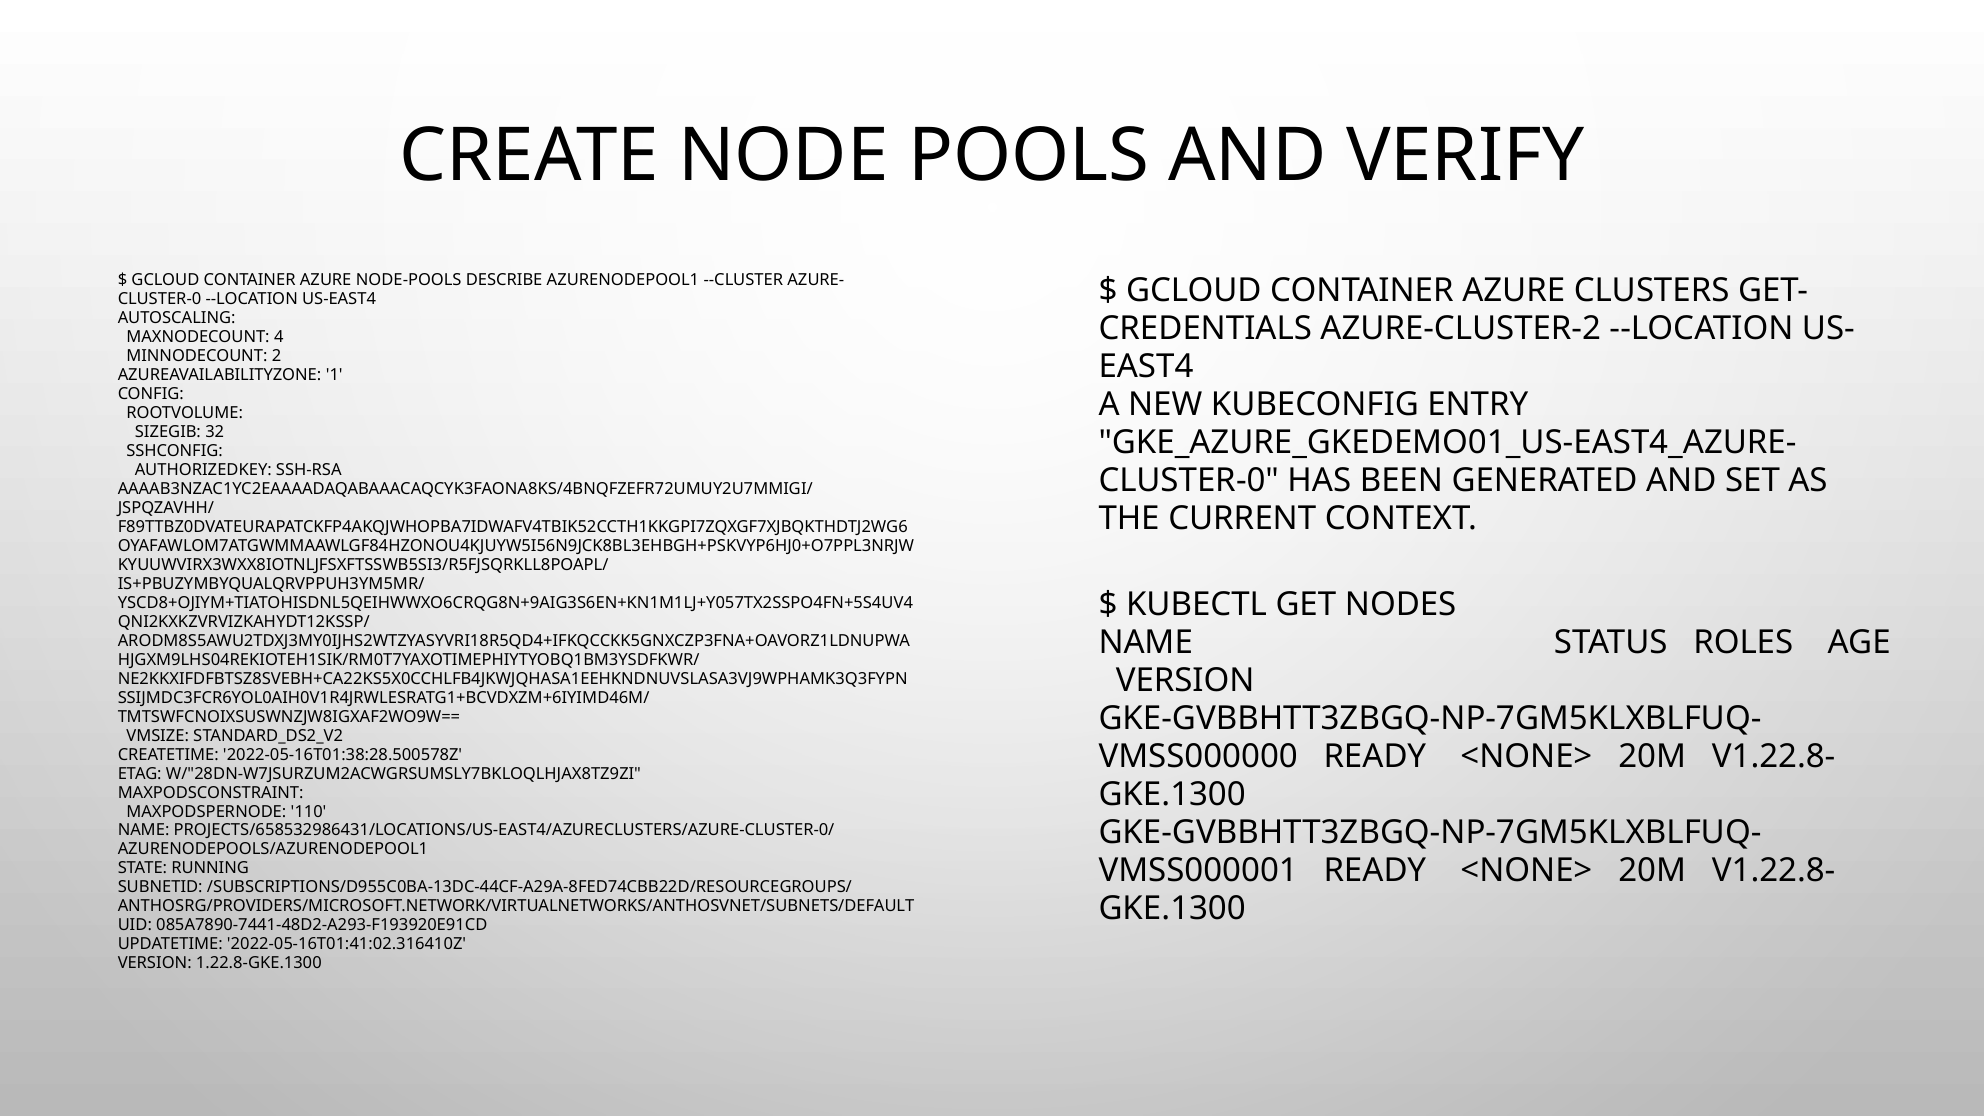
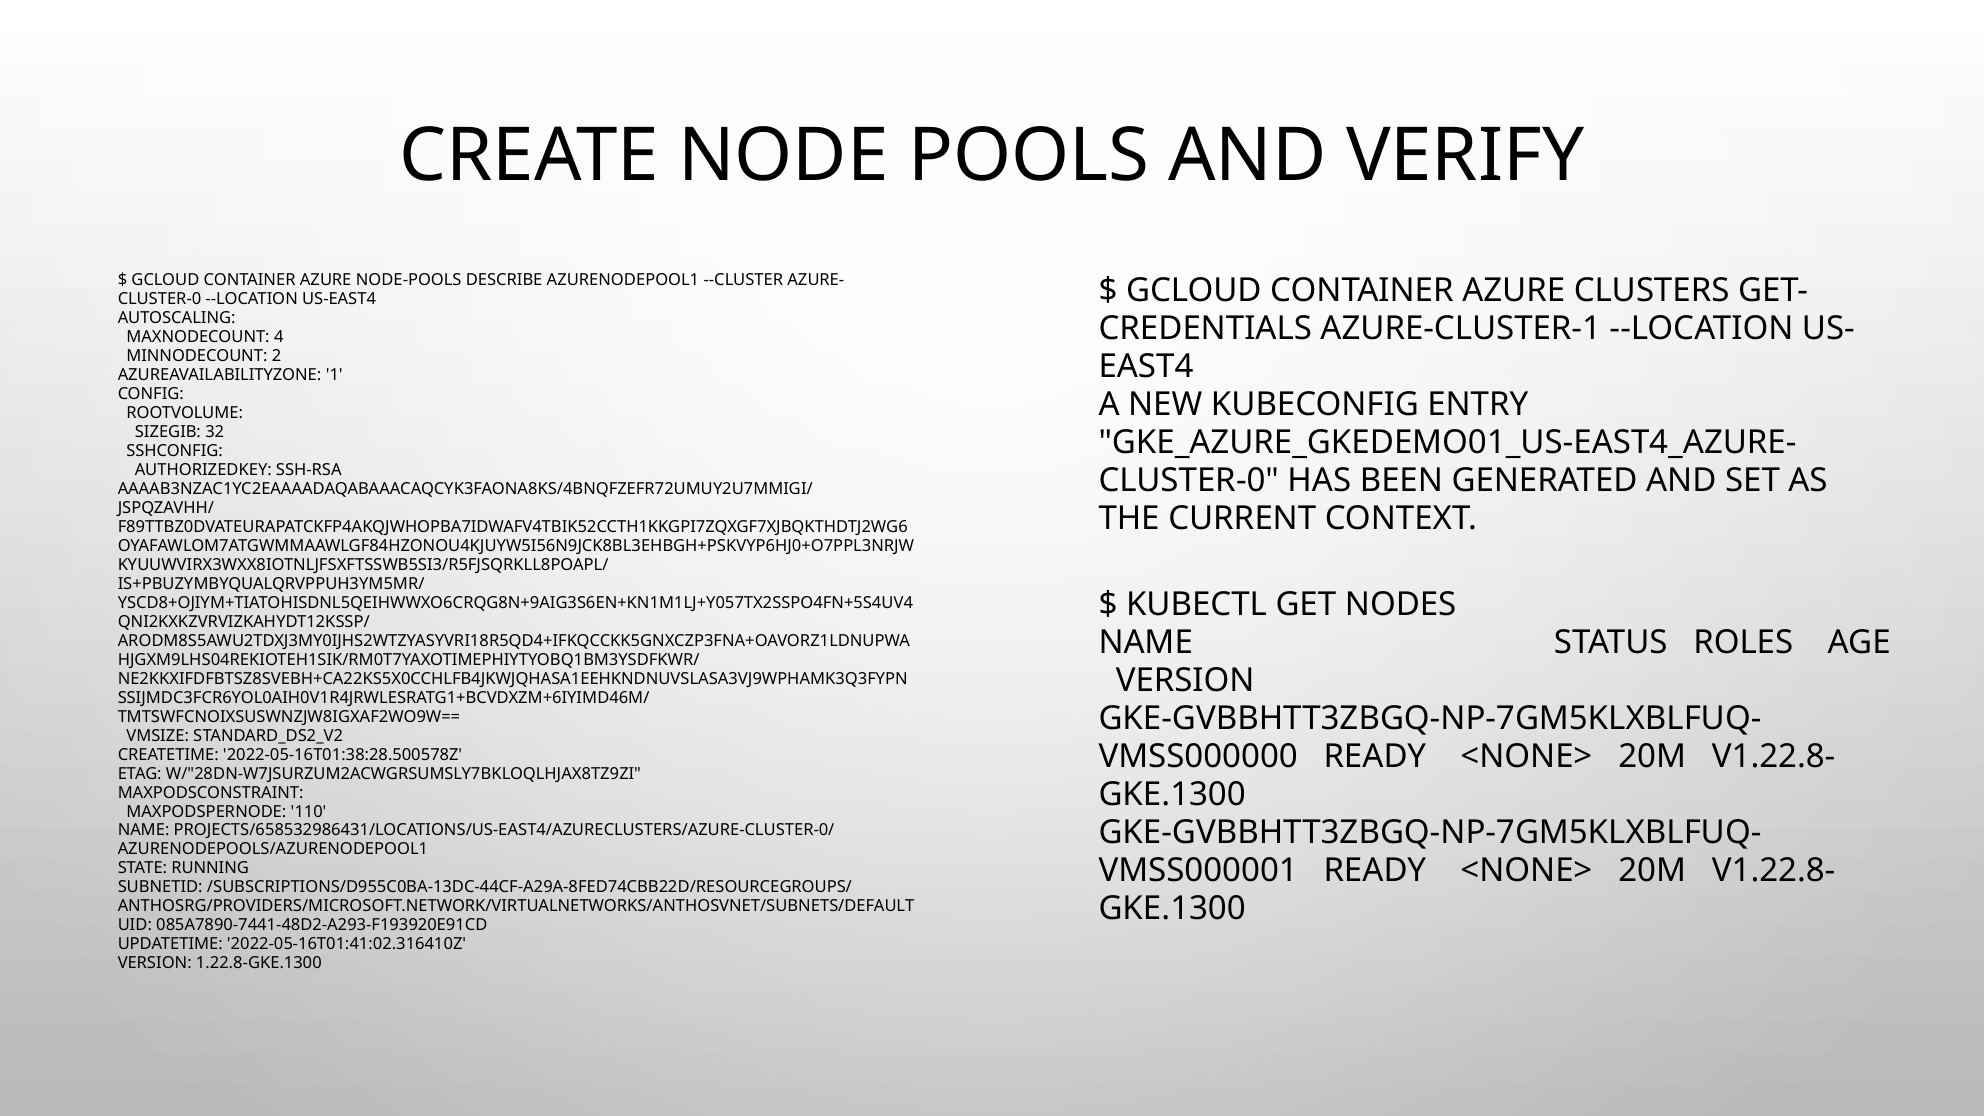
AZURE-CLUSTER-2: AZURE-CLUSTER-2 -> AZURE-CLUSTER-1 (1461, 328)
